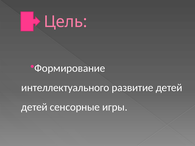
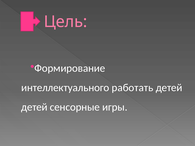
развитие: развитие -> работать (132, 88)
